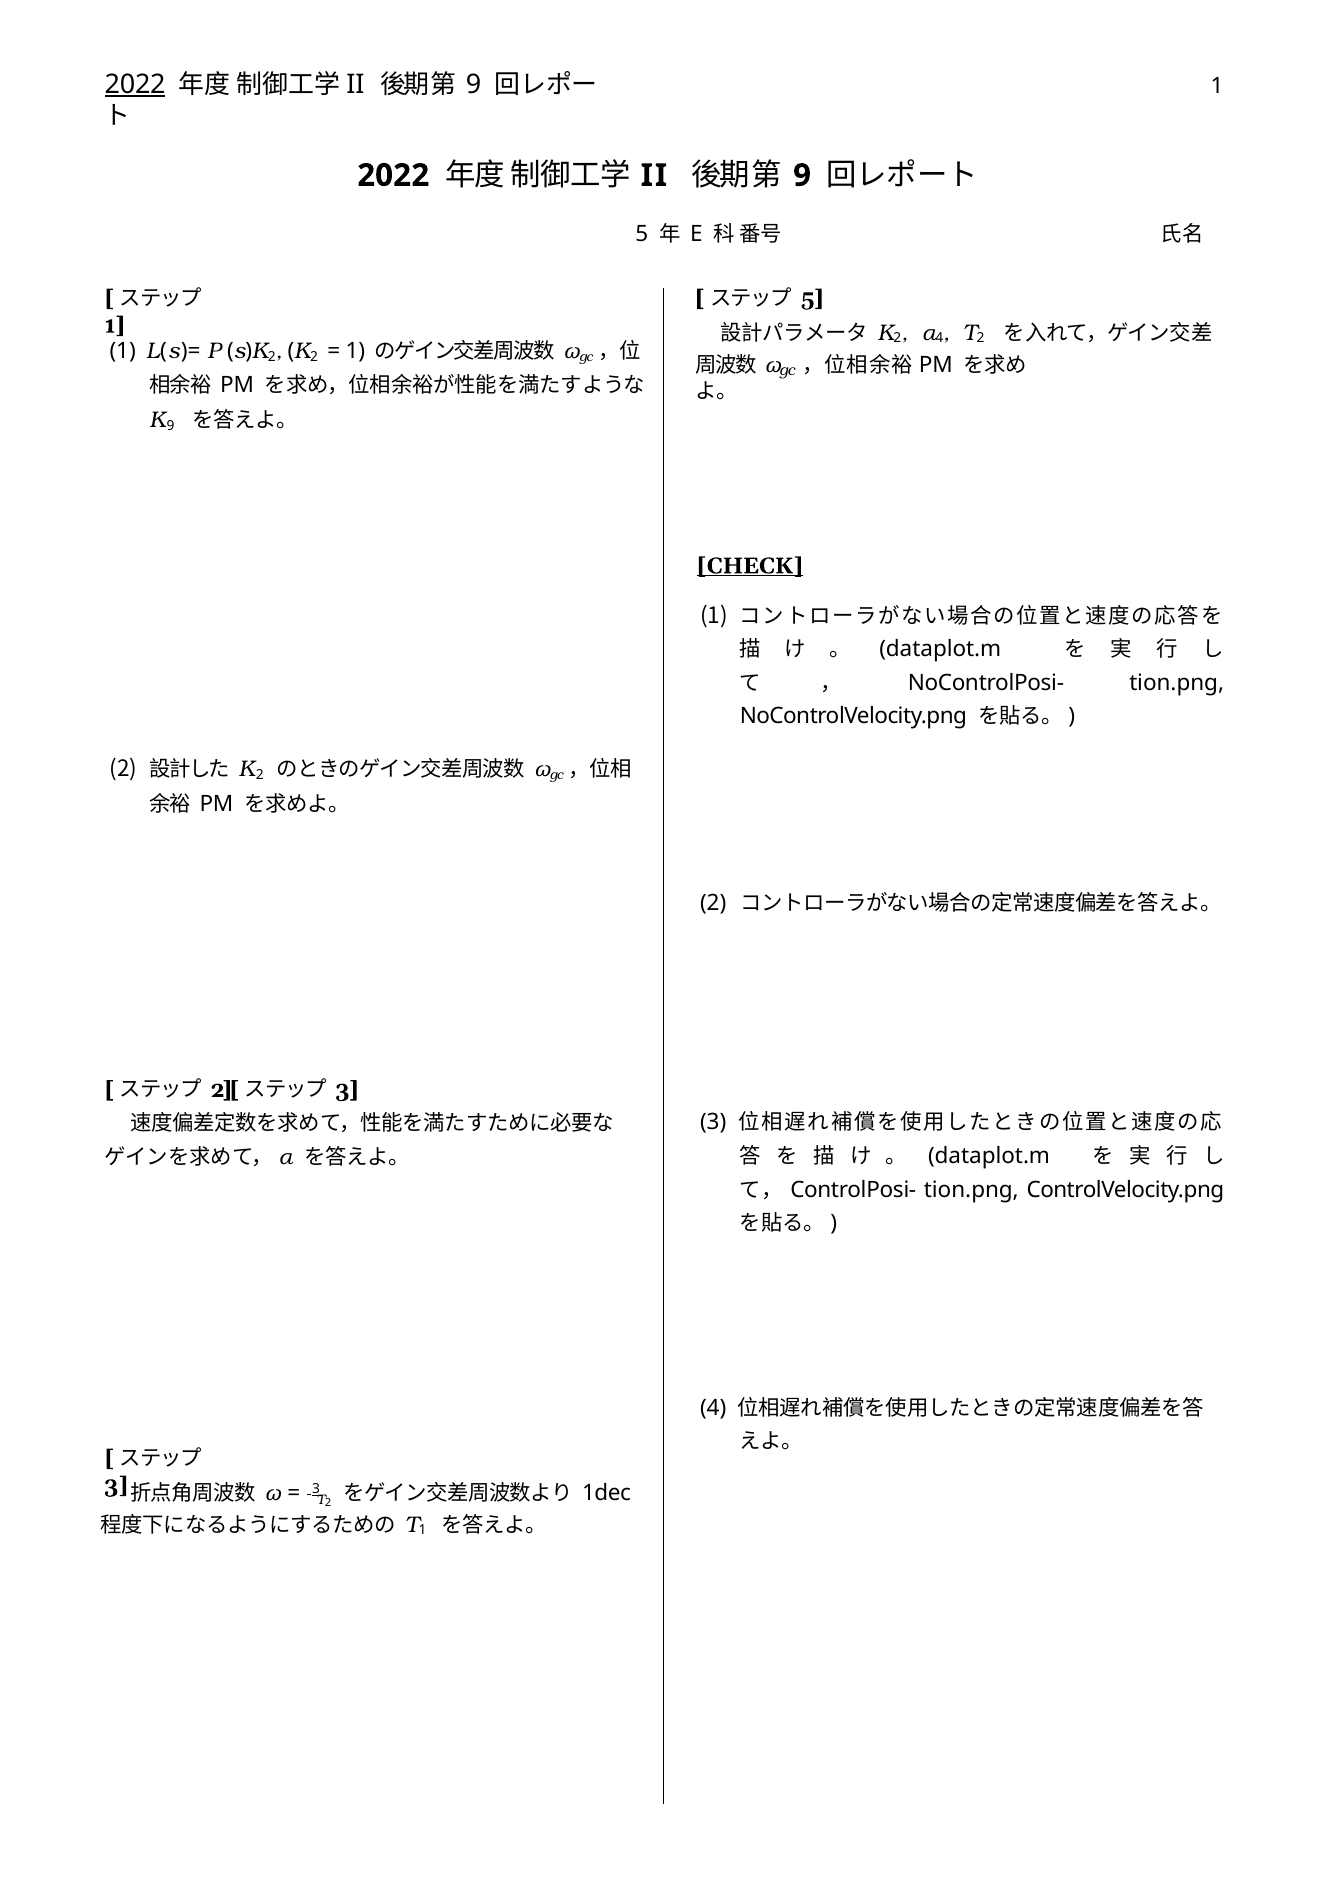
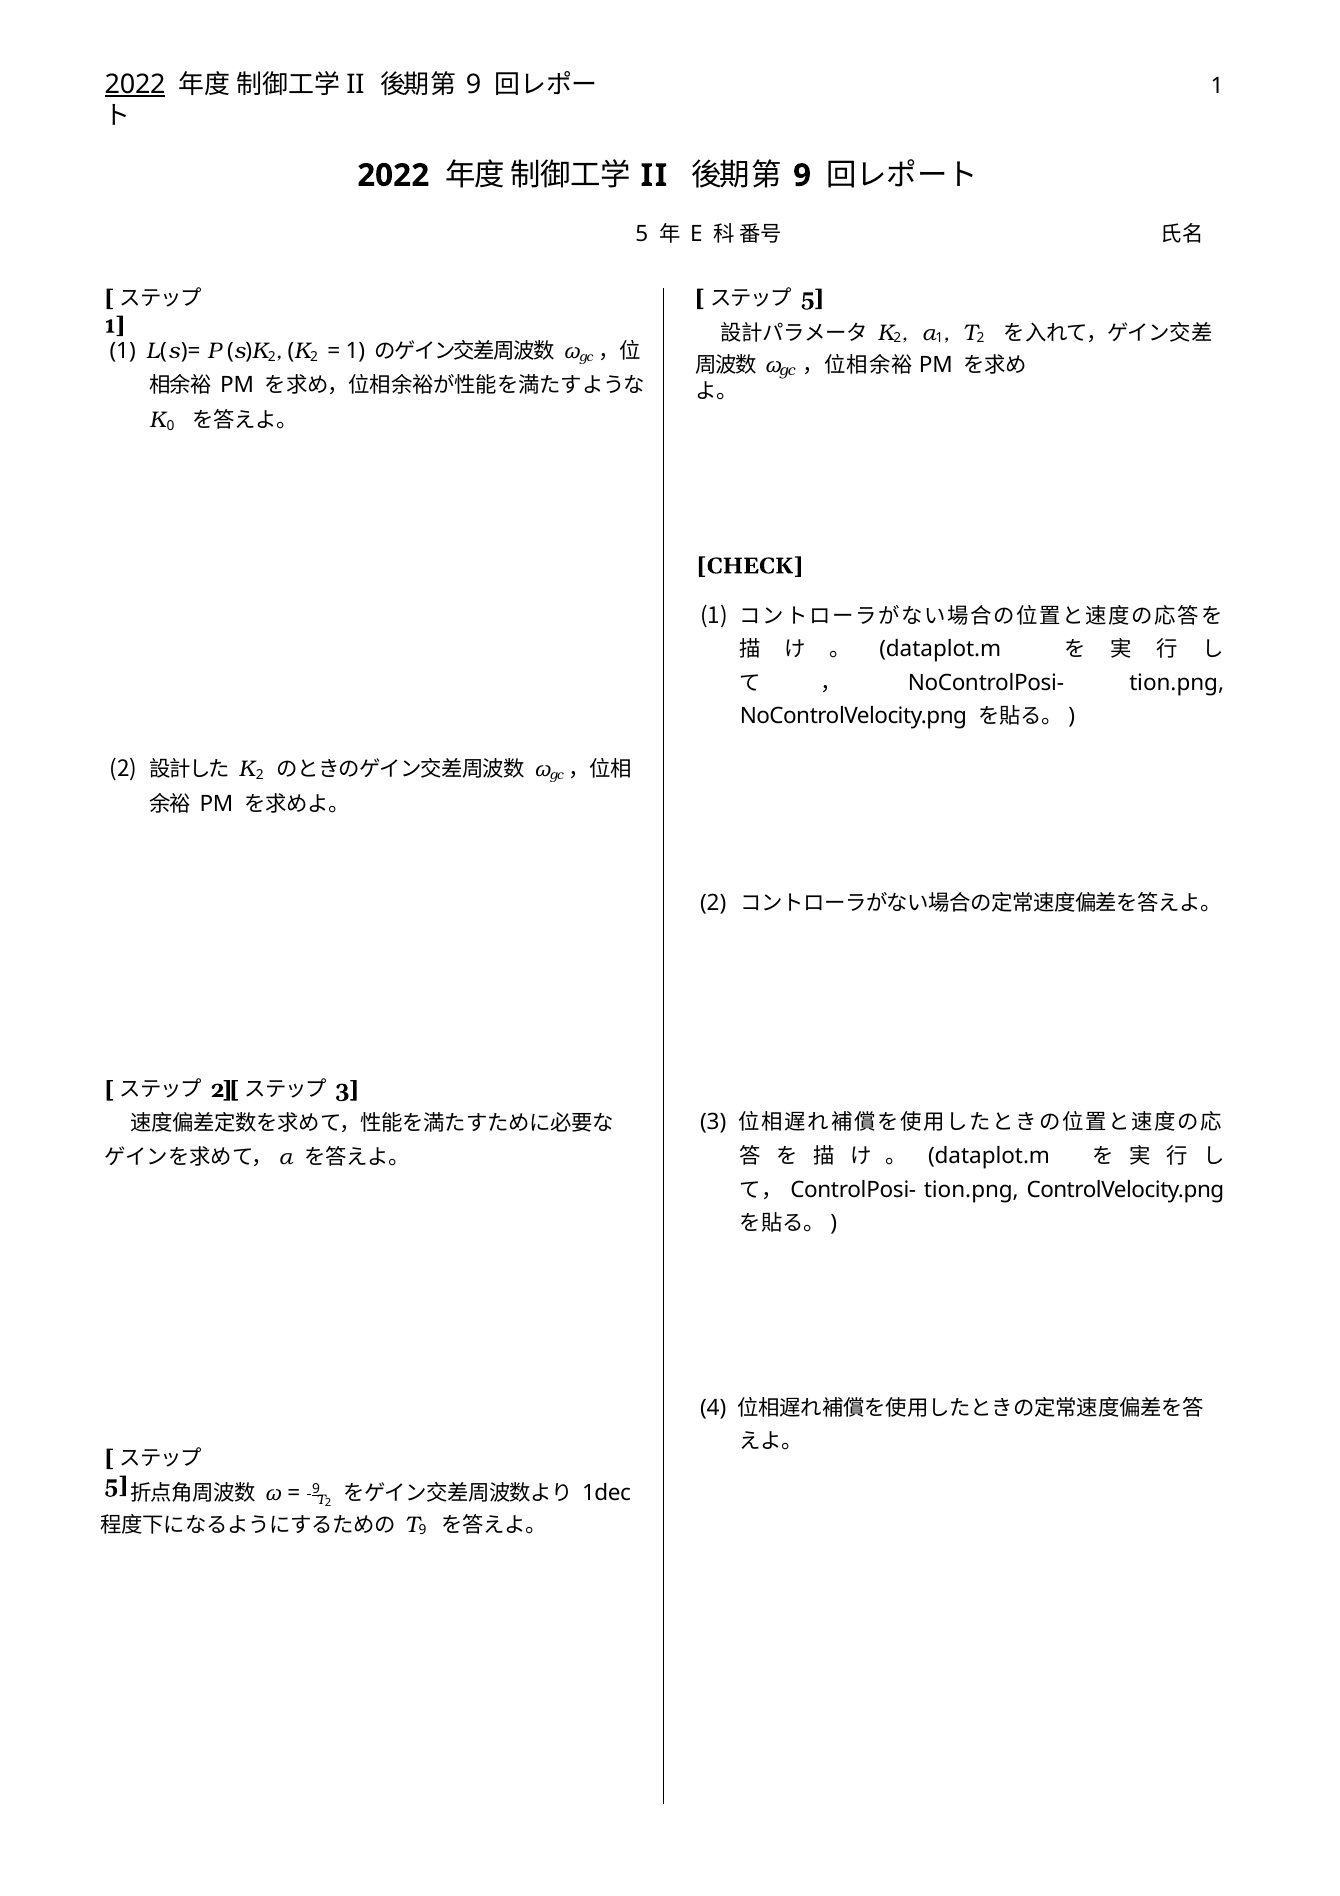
4: 4 -> 1 (939, 338)
9: 9 -> 0 (171, 426)
CHECK underline: present -> none (750, 566)
3: 3 -> 5 (116, 1485)
3: 3 -> 9 (316, 1489)
1: 1 -> 9 (422, 1530)
